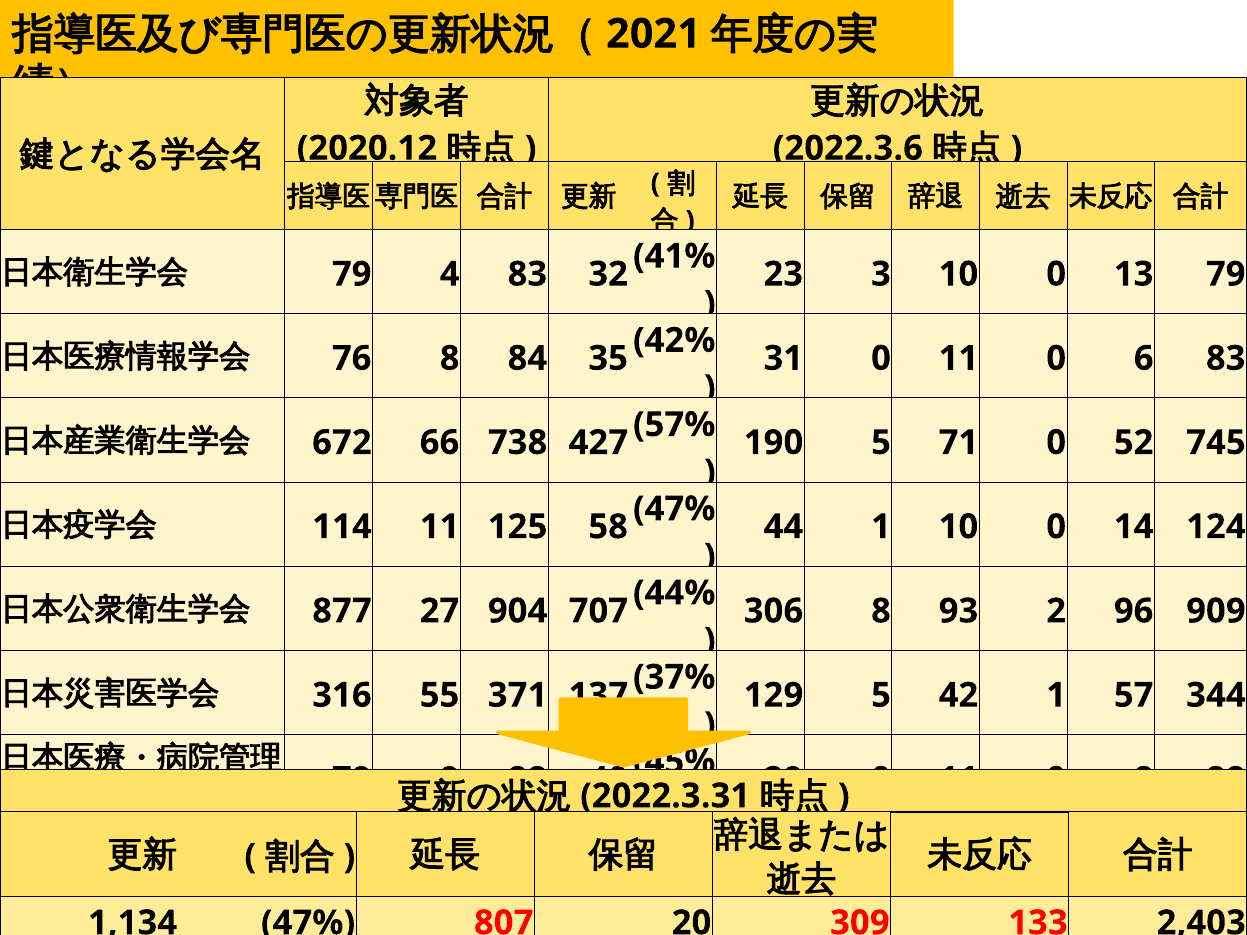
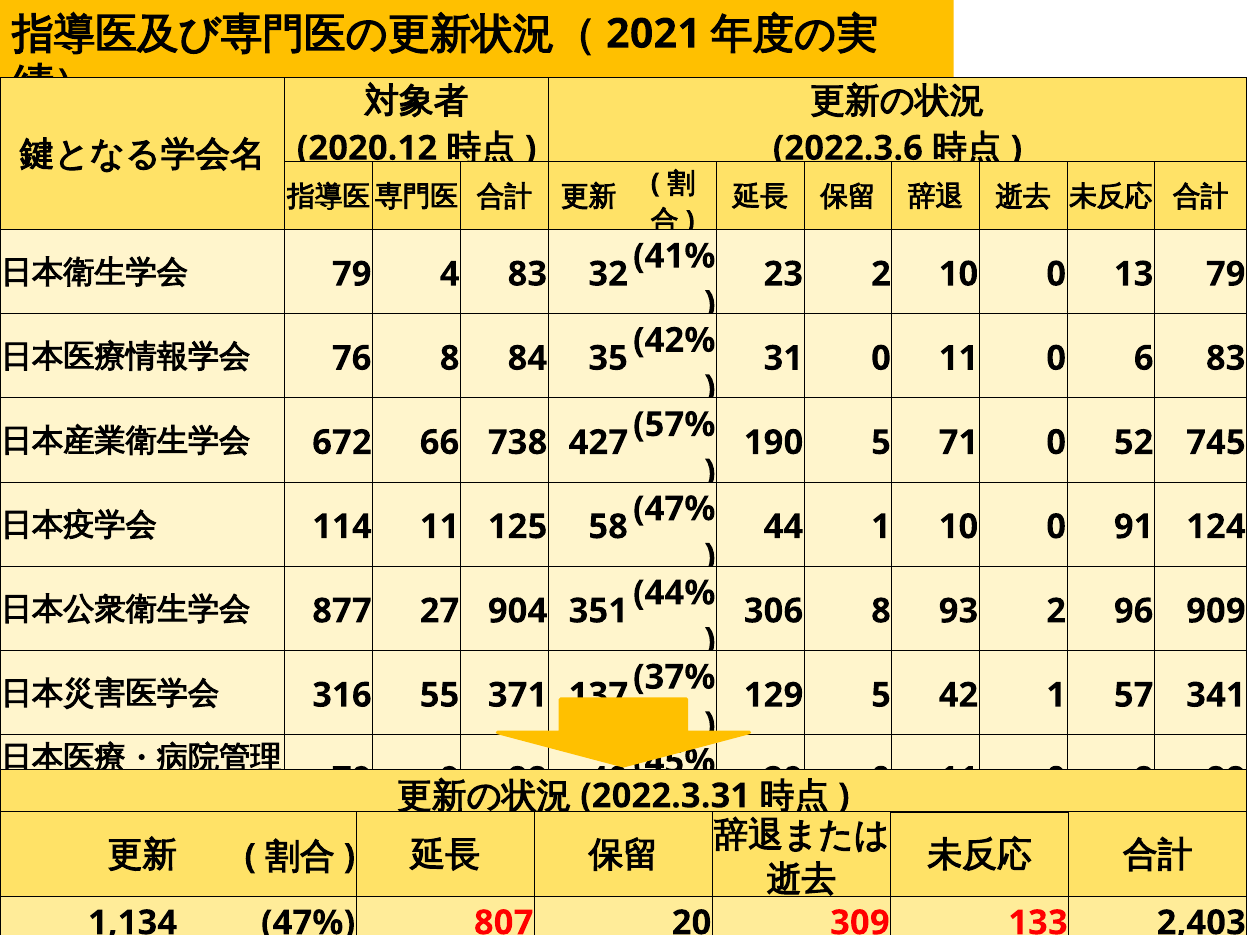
23 3: 3 -> 2 (881, 274)
14: 14 -> 91 (1134, 527)
707: 707 -> 351 (598, 611)
344: 344 -> 341 (1216, 695)
